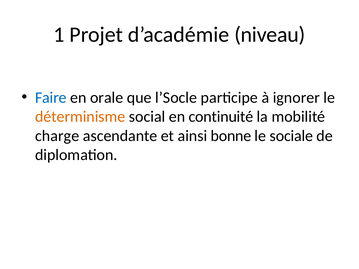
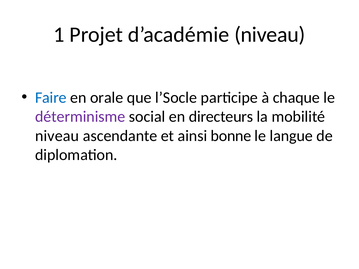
ignorer: ignorer -> chaque (296, 98)
déterminisme colour: orange -> purple (80, 117)
continuité: continuité -> directeurs (221, 117)
charge: charge -> niveau (57, 136)
sociale: sociale -> langue (291, 136)
